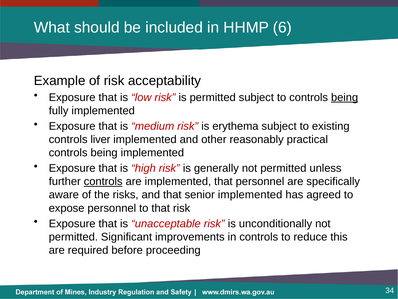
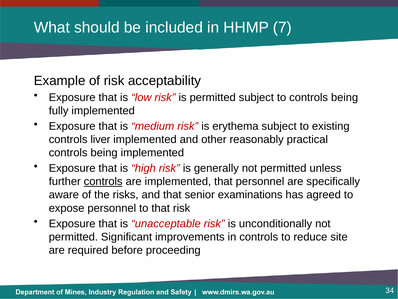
6: 6 -> 7 (282, 27)
being underline: present -> none (345, 97)
senior implemented: implemented -> examinations (250, 195)
this: this -> site (339, 237)
